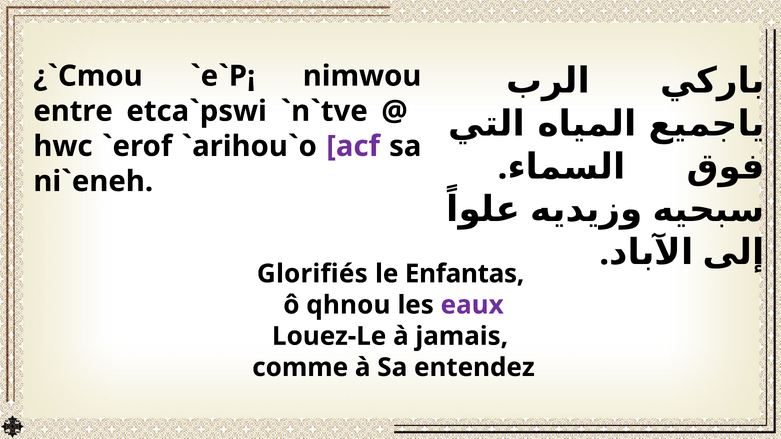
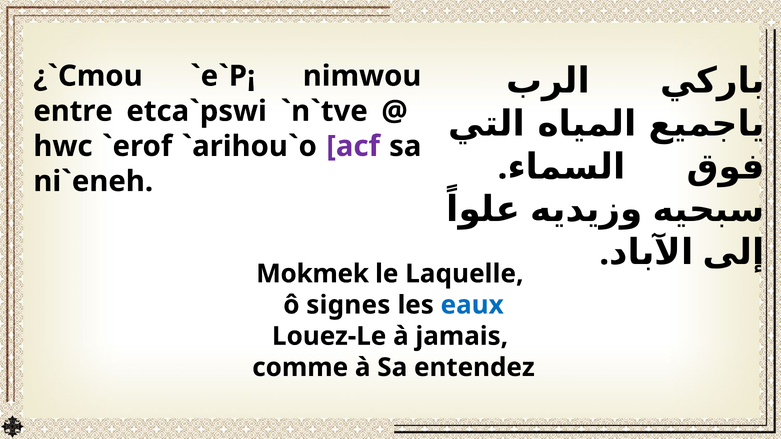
Glorifiés: Glorifiés -> Mokmek (313, 274)
Enfantas: Enfantas -> Laquelle (464, 274)
qhnou: qhnou -> signes (348, 305)
eaux colour: purple -> blue (472, 305)
